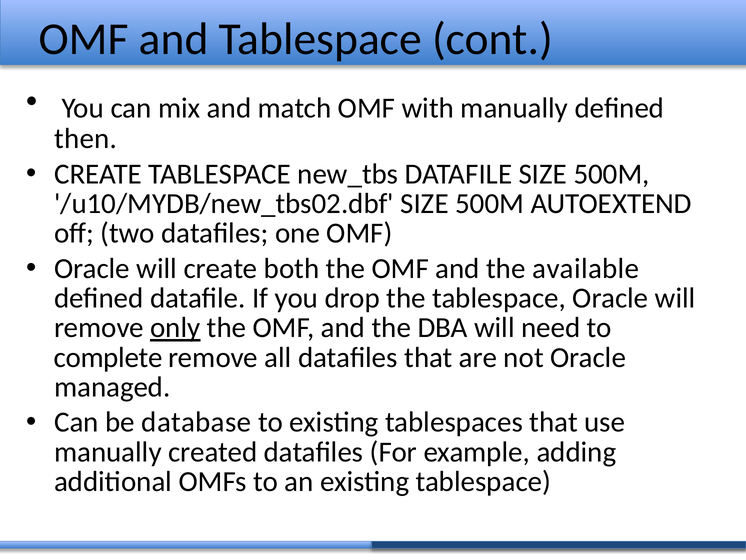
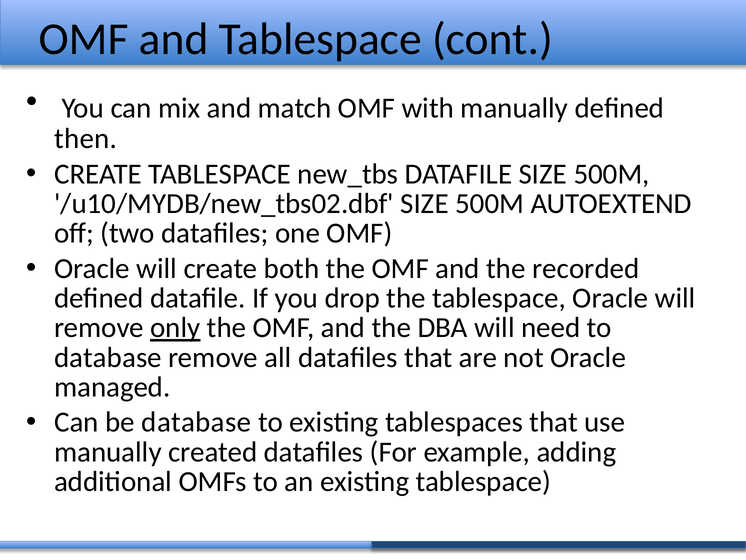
available: available -> recorded (586, 268)
complete: complete -> database (108, 357)
